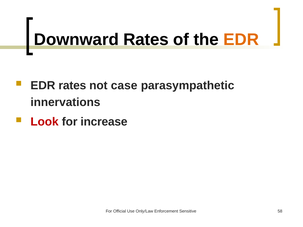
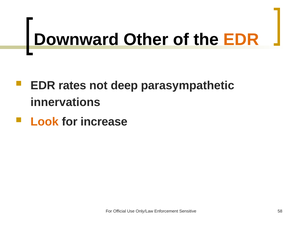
Downward Rates: Rates -> Other (146, 40)
case: case -> deep (124, 85)
Look colour: red -> orange (45, 122)
